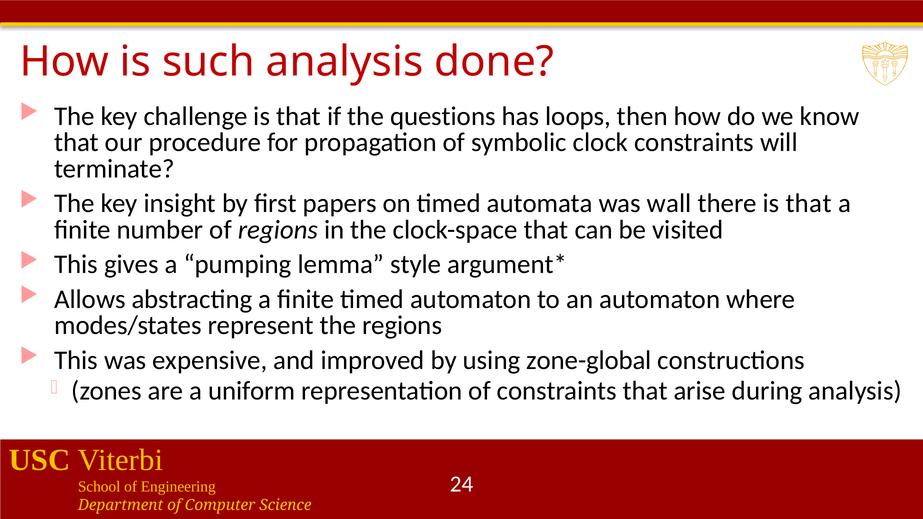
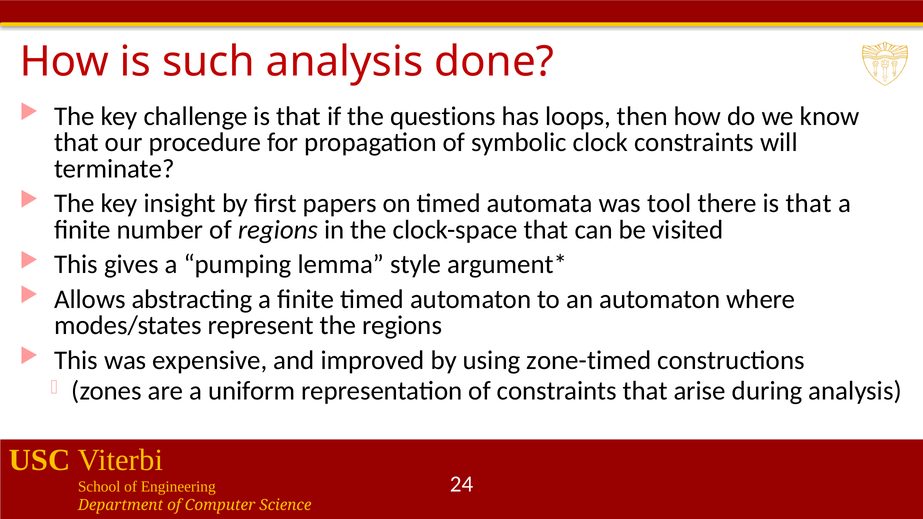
wall: wall -> tool (669, 204)
zone-global: zone-global -> zone-timed (589, 361)
